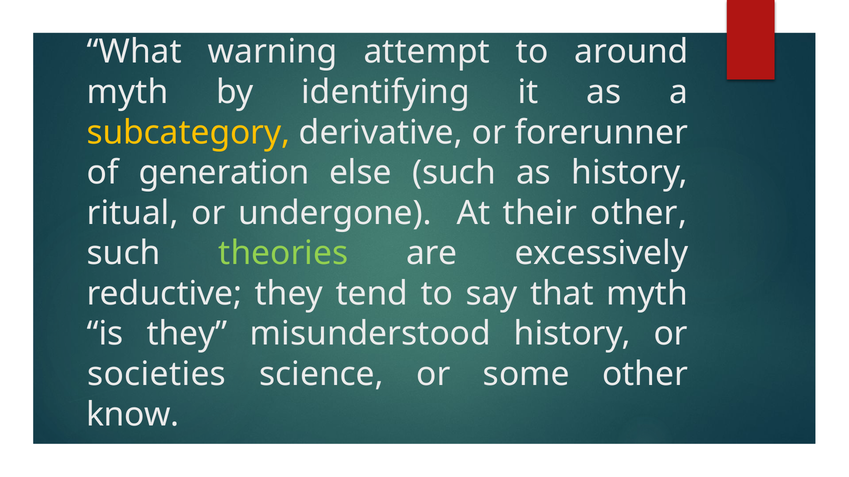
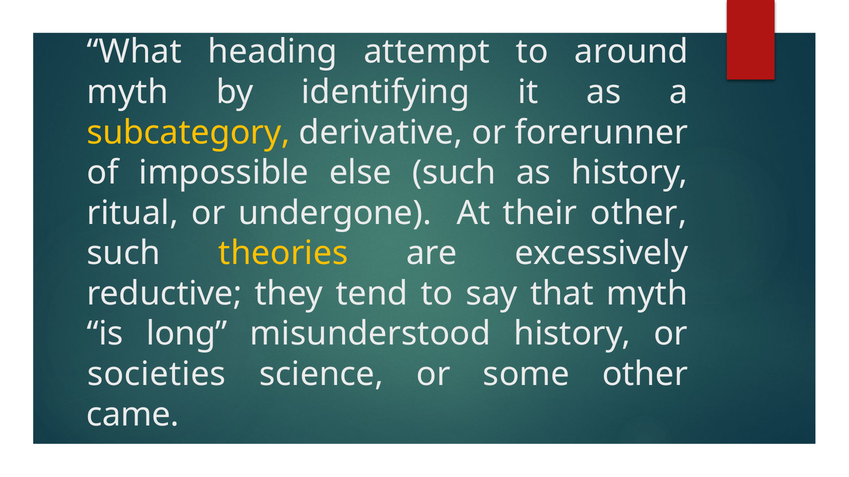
warning: warning -> heading (273, 52)
generation: generation -> impossible (224, 173)
theories colour: light green -> yellow (283, 254)
is they: they -> long (187, 334)
know: know -> came (133, 415)
